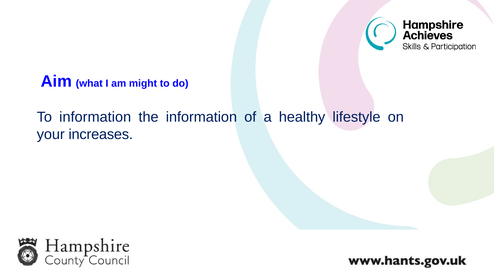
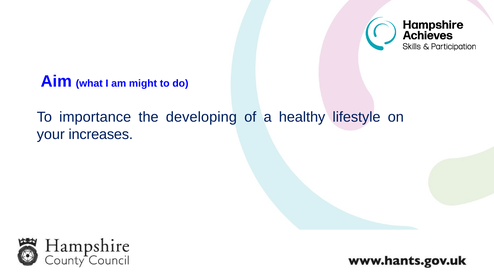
To information: information -> importance (95, 117)
the information: information -> developing (201, 117)
